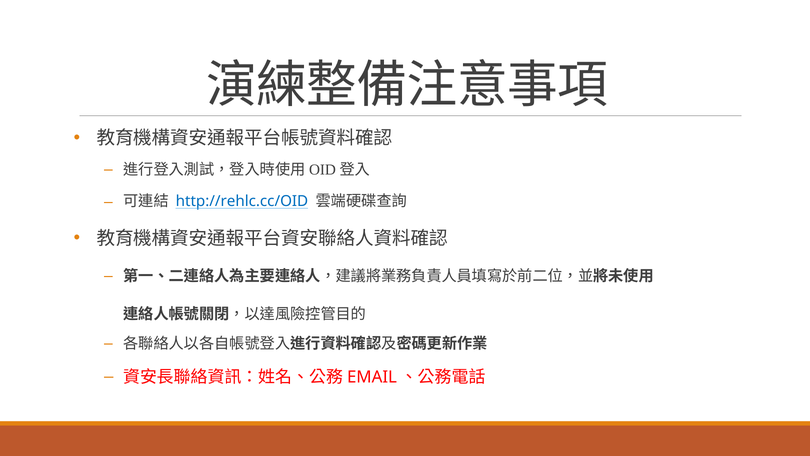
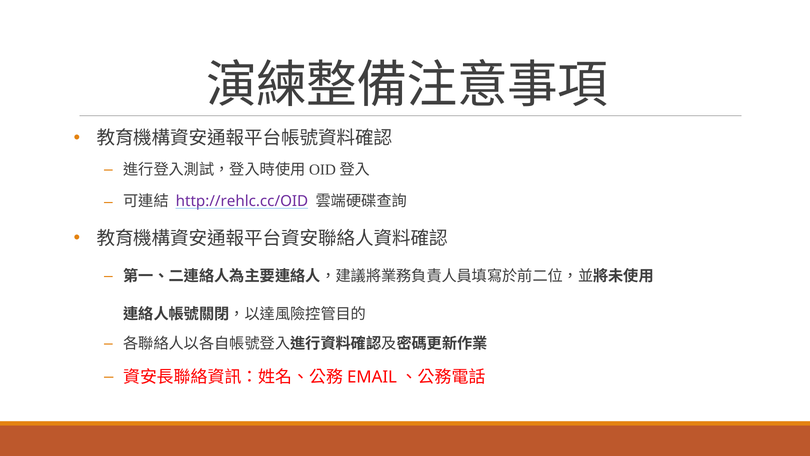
http://rehlc.cc/OID colour: blue -> purple (242, 201)
